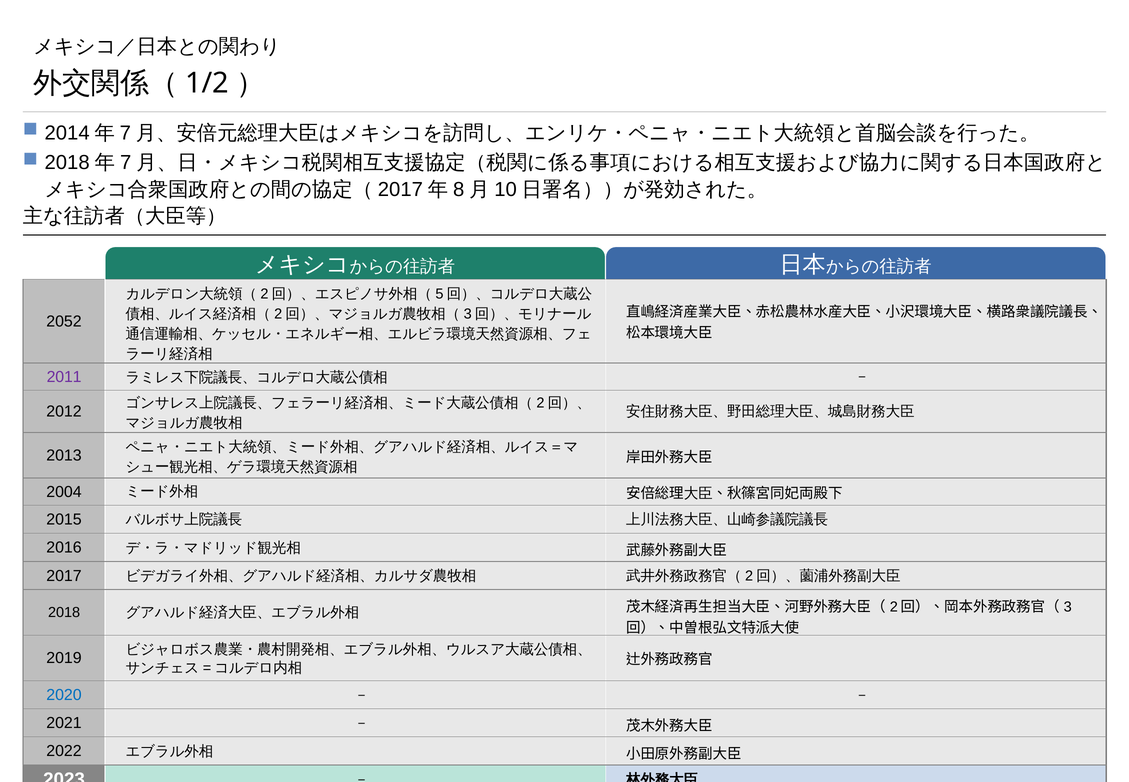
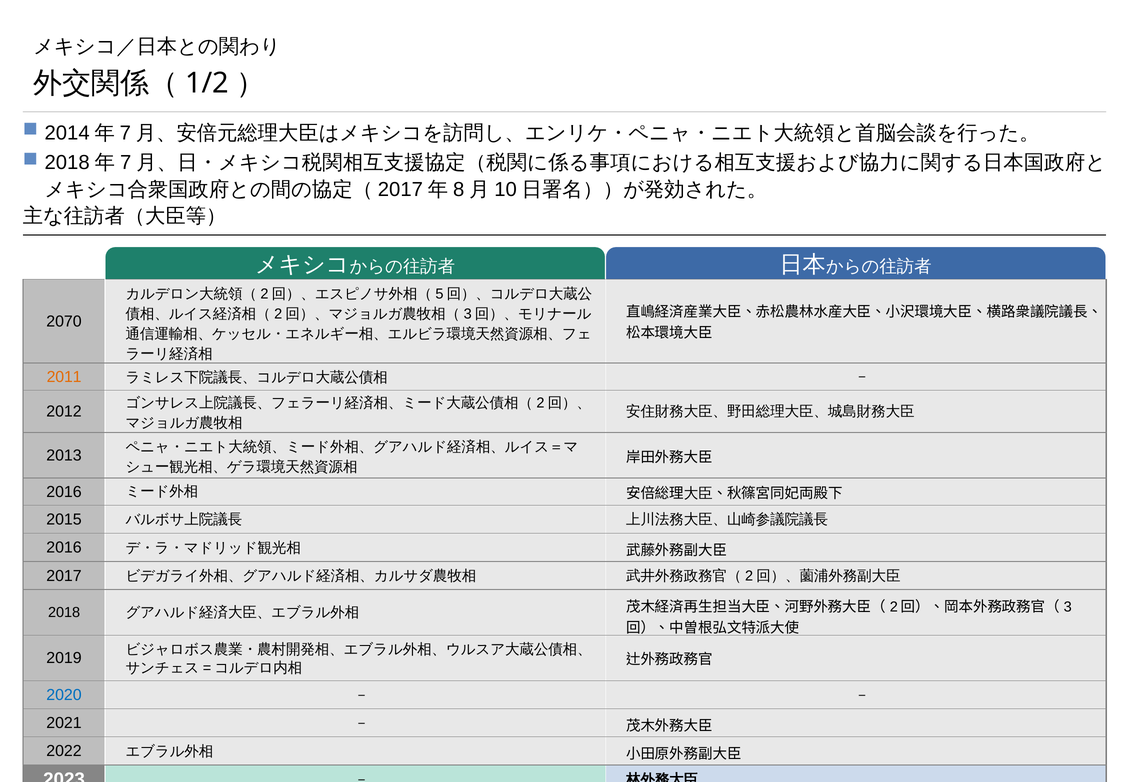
2052: 2052 -> 2070 (64, 321)
2011 colour: purple -> orange (64, 377)
2004: 2004 -> 2016 (64, 492)
